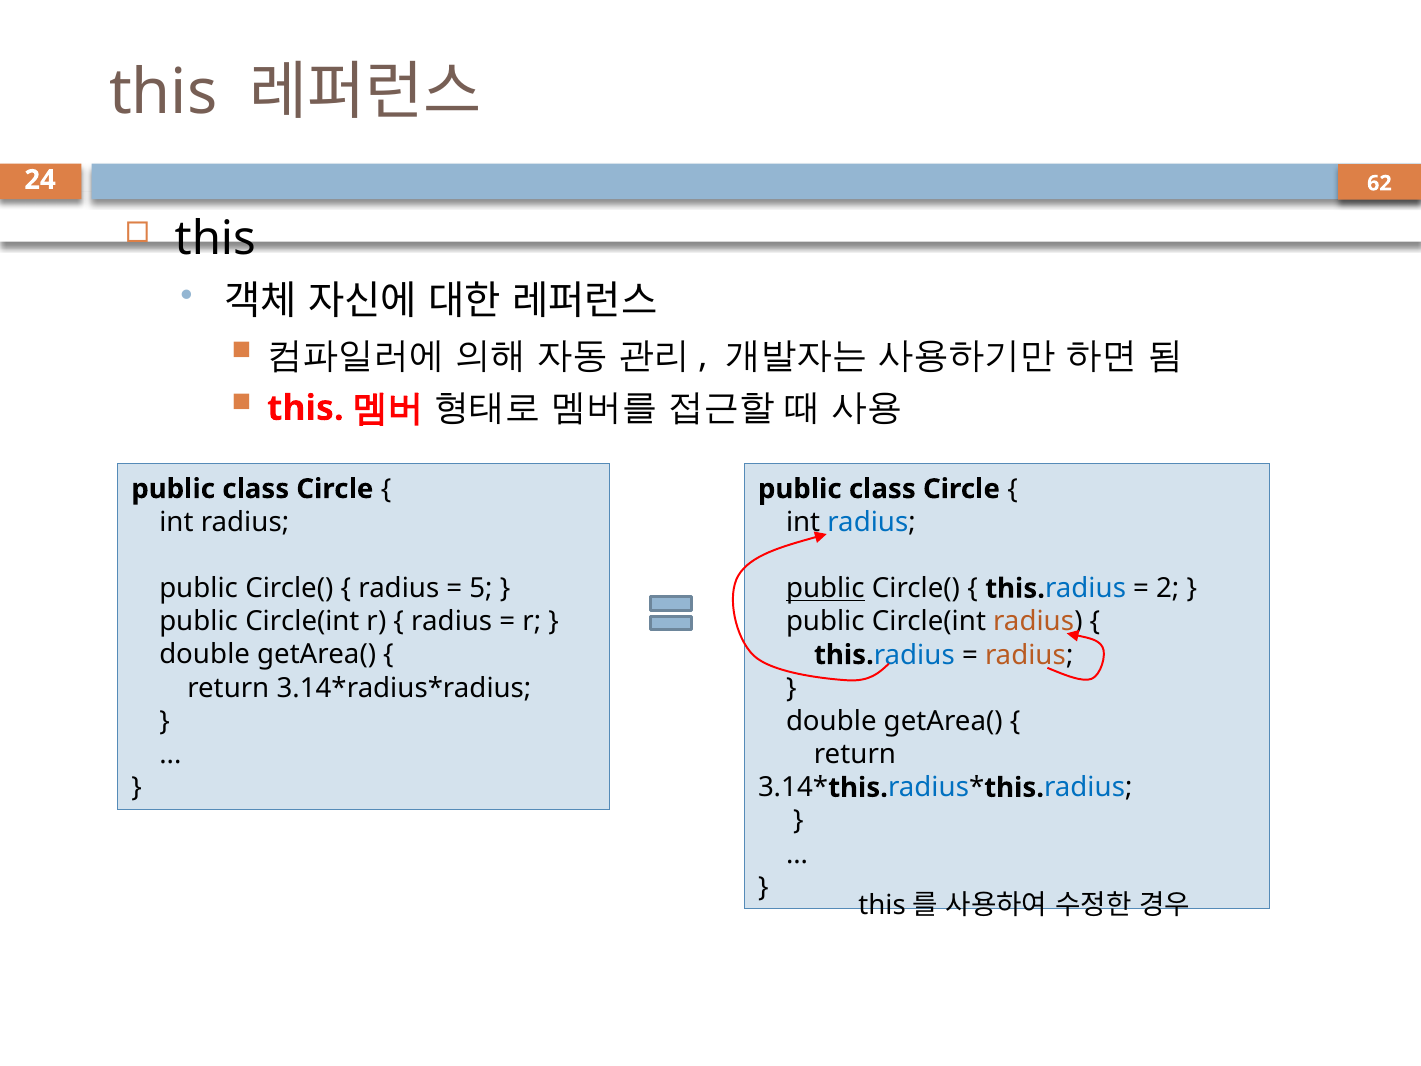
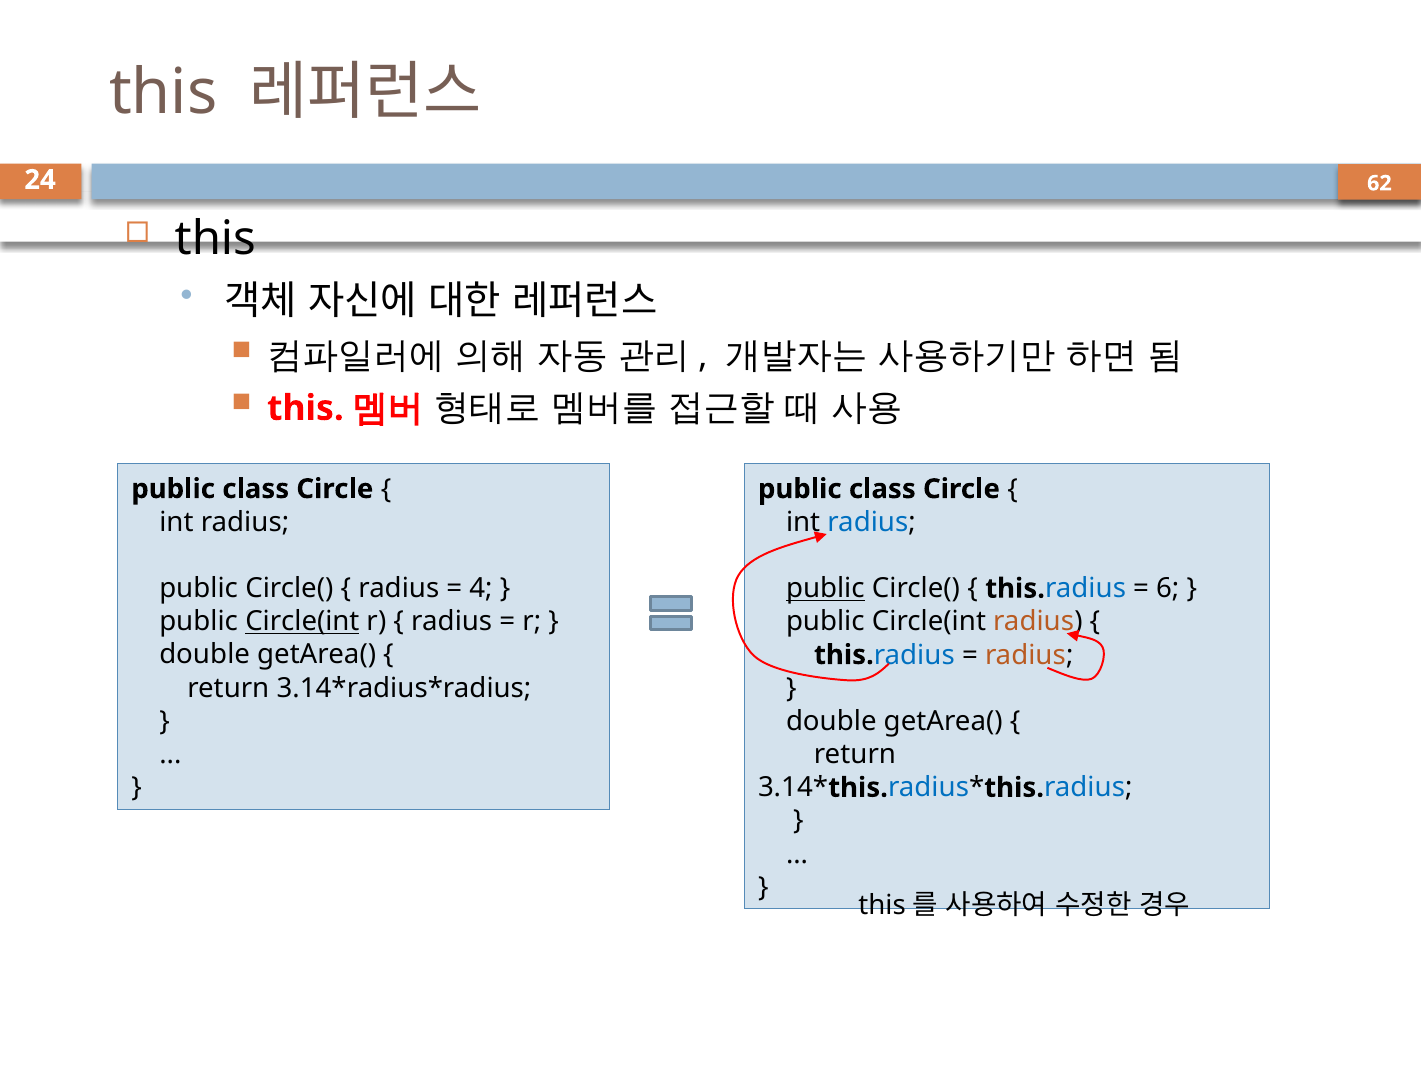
5: 5 -> 4 (481, 588)
2: 2 -> 6 (1168, 588)
Circle(int underline: none -> present (302, 622)
